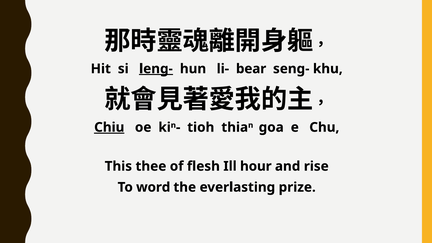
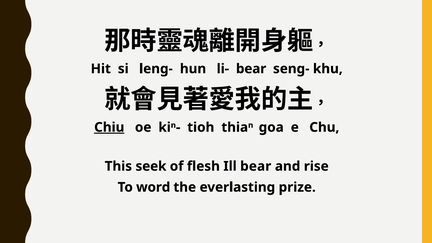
leng- underline: present -> none (156, 69)
thee: thee -> seek (151, 166)
Ill hour: hour -> bear (256, 166)
